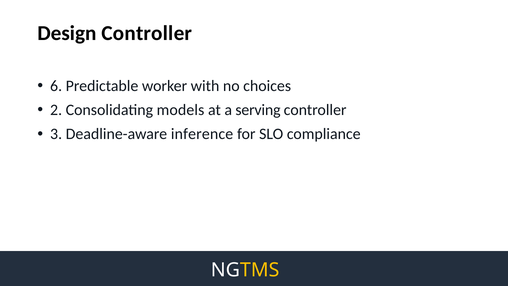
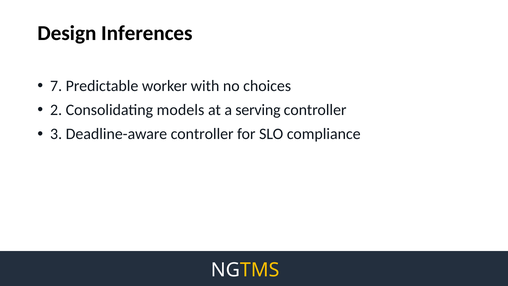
Design Controller: Controller -> Inferences (147, 33)
6: 6 -> 7 (56, 86)
Deadline-aware inference: inference -> controller (202, 134)
